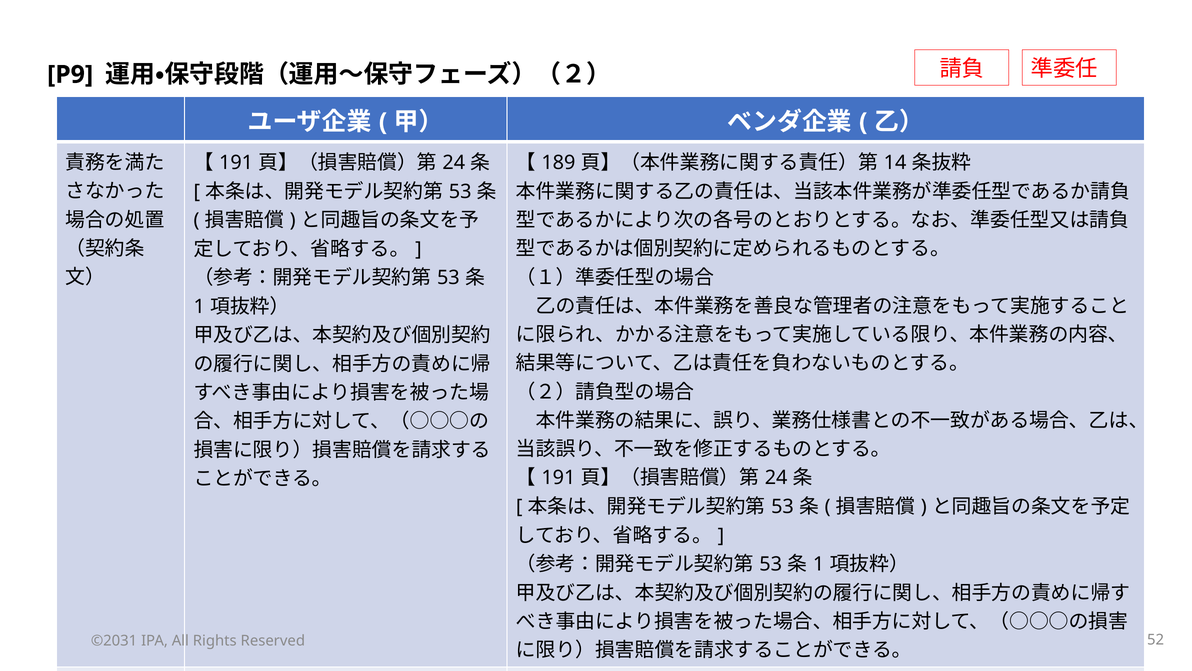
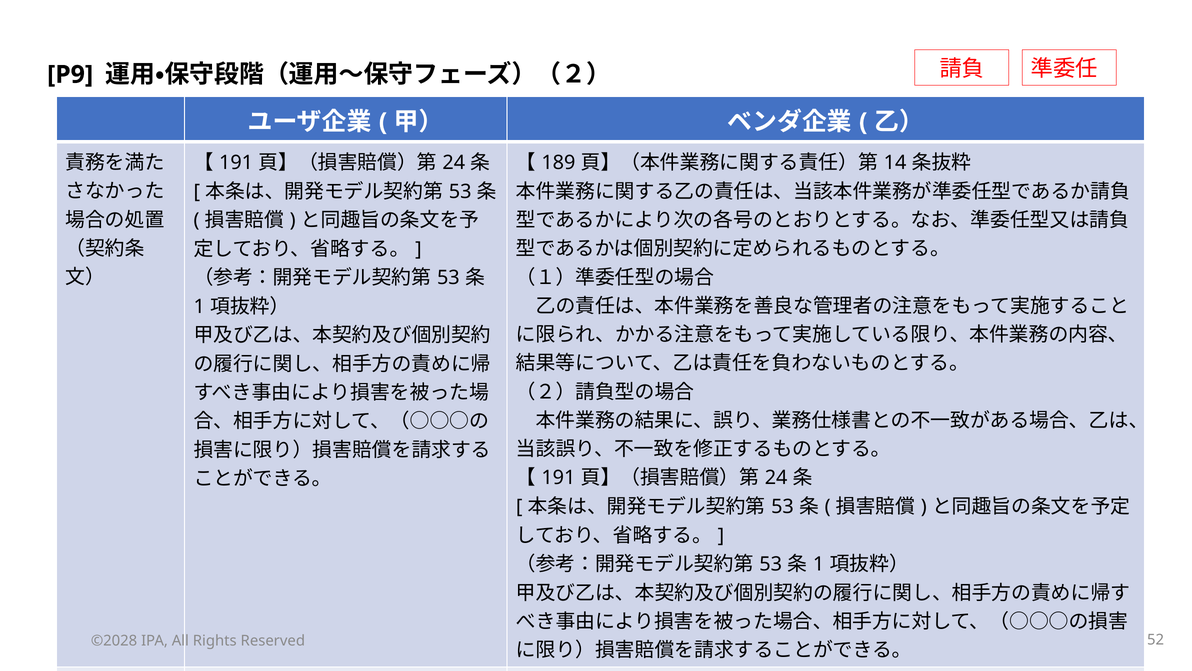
©2031: ©2031 -> ©2028 (114, 640)
